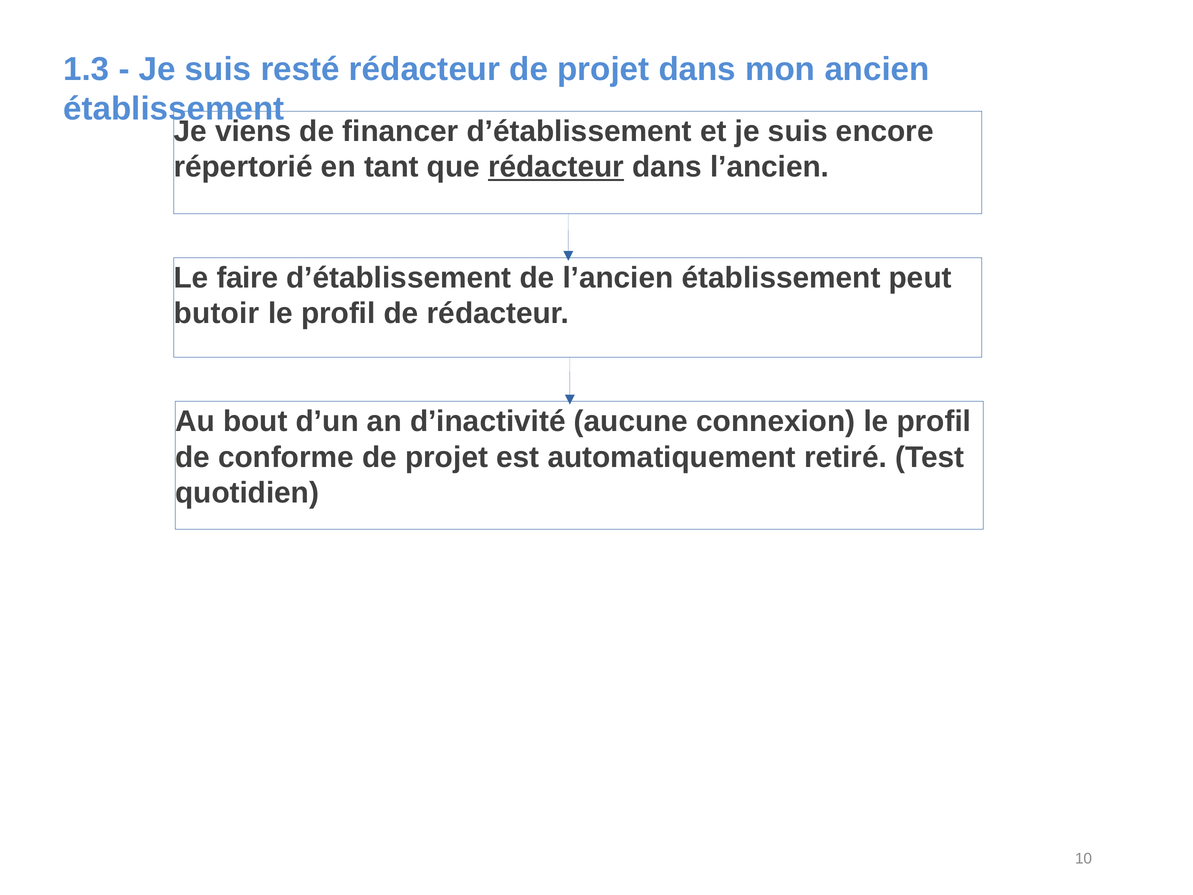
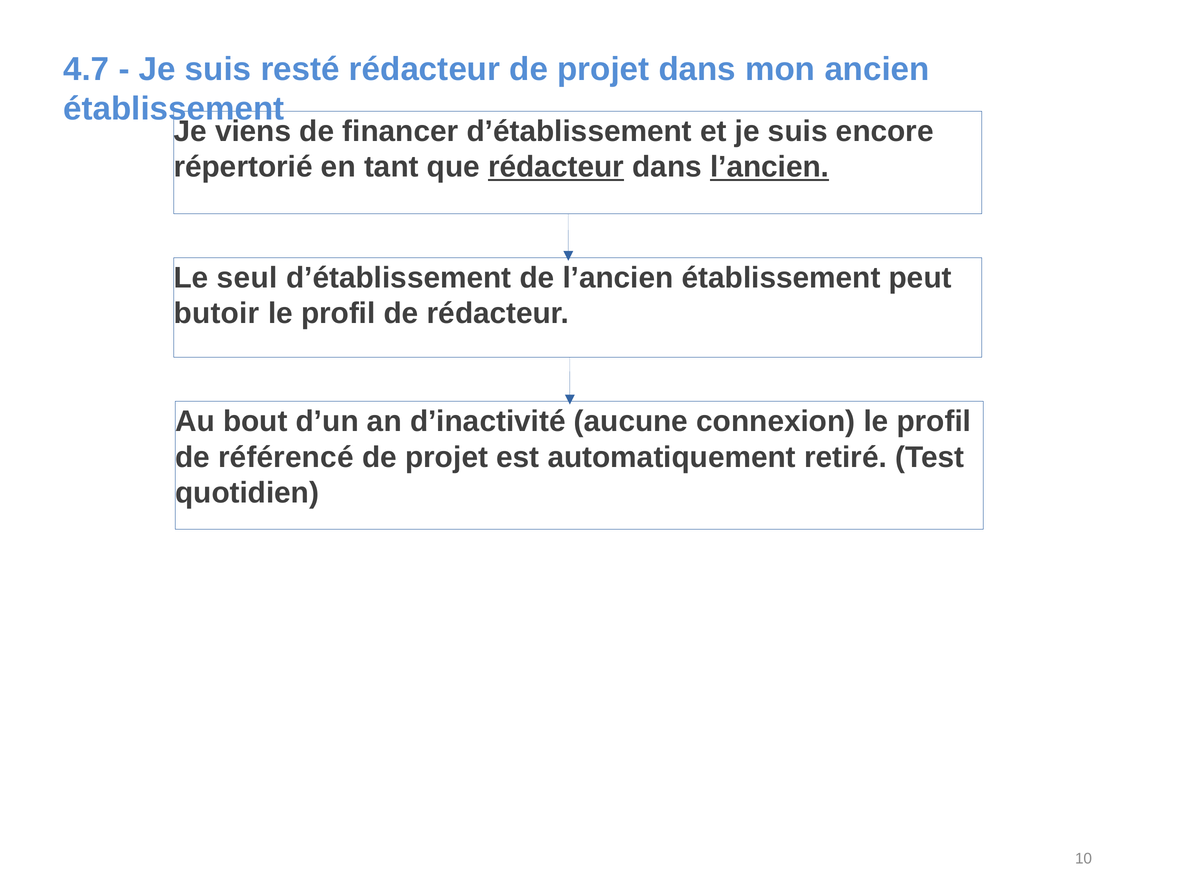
1.3: 1.3 -> 4.7 (86, 69)
l’ancien underline: none -> present (770, 167)
faire: faire -> seul (247, 278)
conforme: conforme -> référencé (286, 457)
